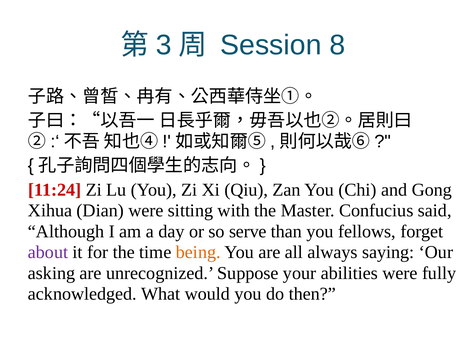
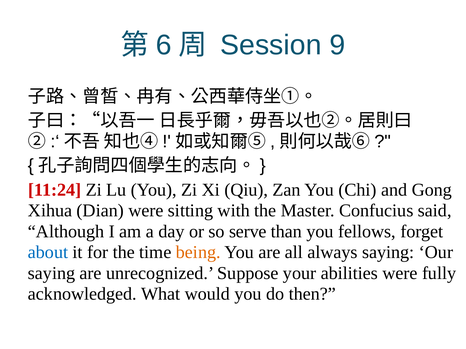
3: 3 -> 6 (164, 45)
8: 8 -> 9 (337, 45)
about colour: purple -> blue (48, 253)
asking: asking -> saying (52, 274)
